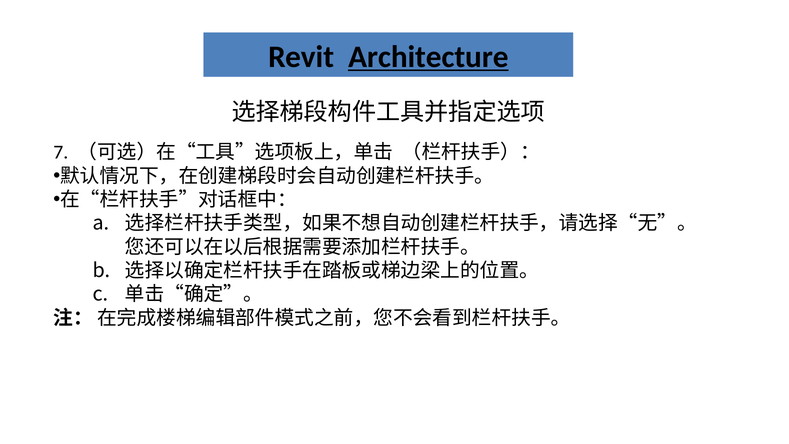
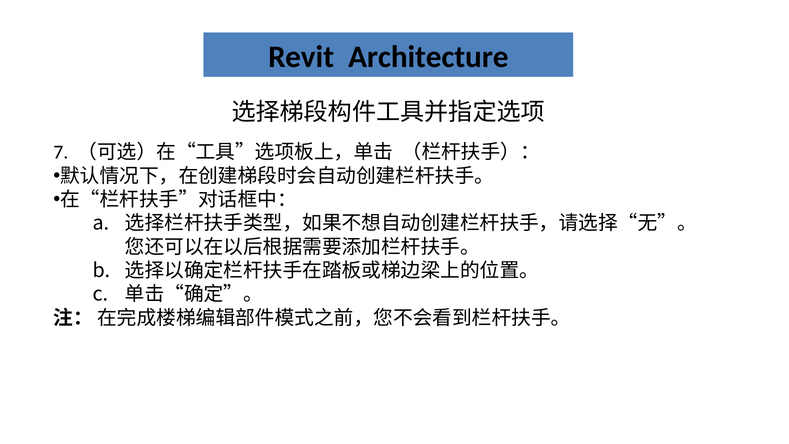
Architecture underline: present -> none (428, 57)
